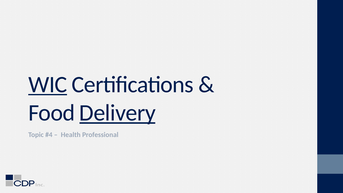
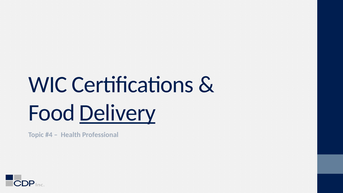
WIC underline: present -> none (48, 84)
